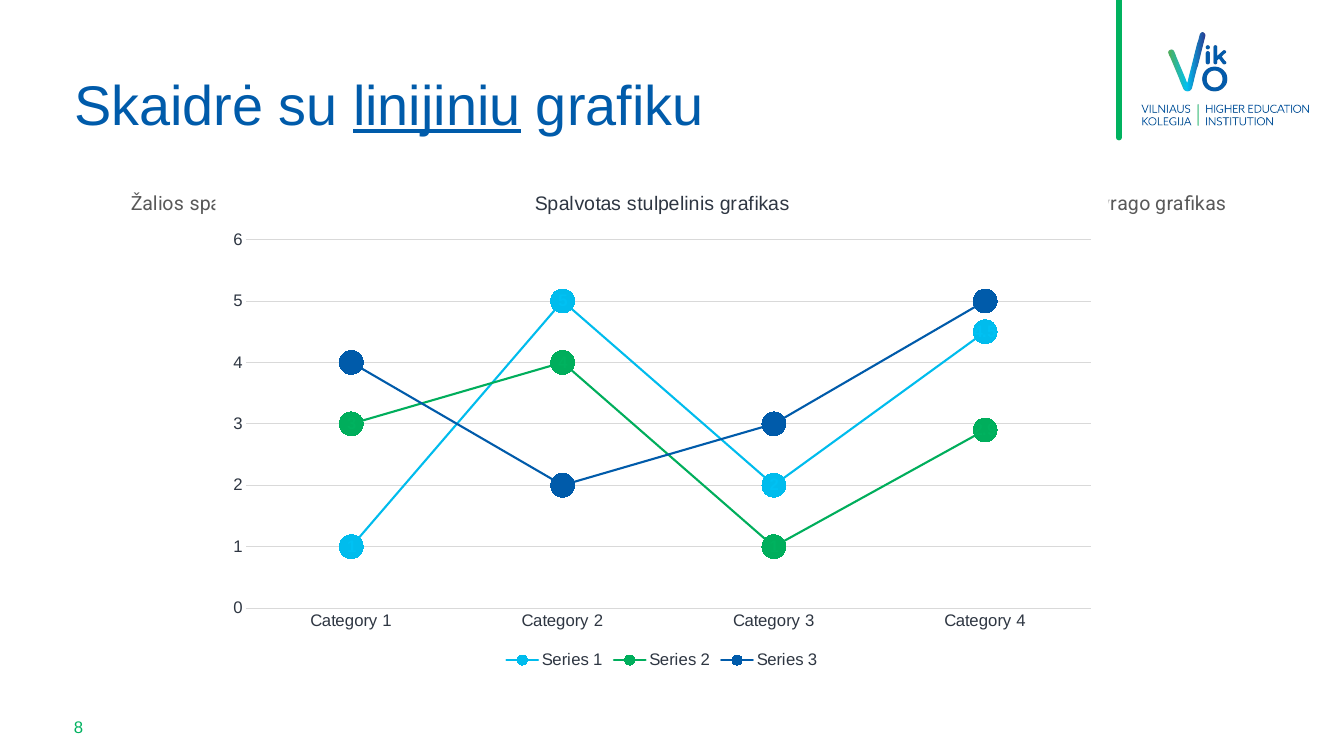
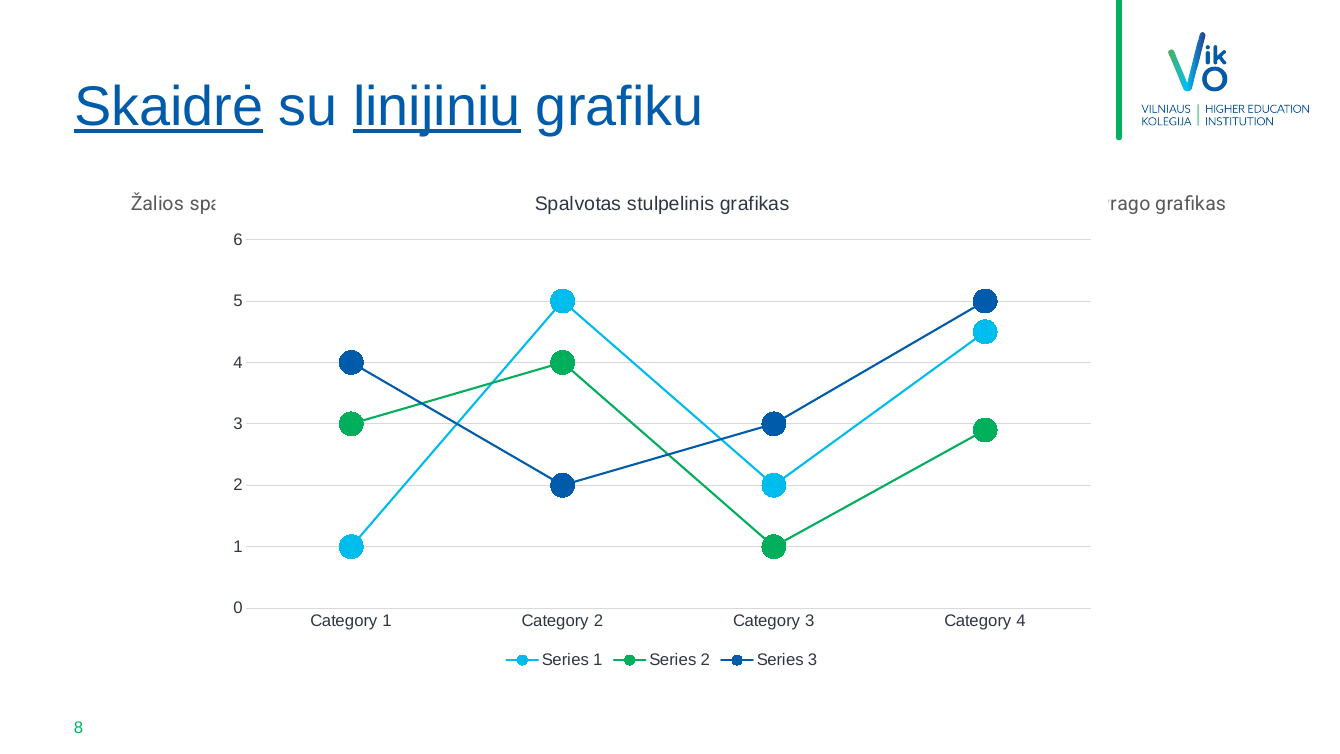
Skaidrė underline: none -> present (169, 107)
